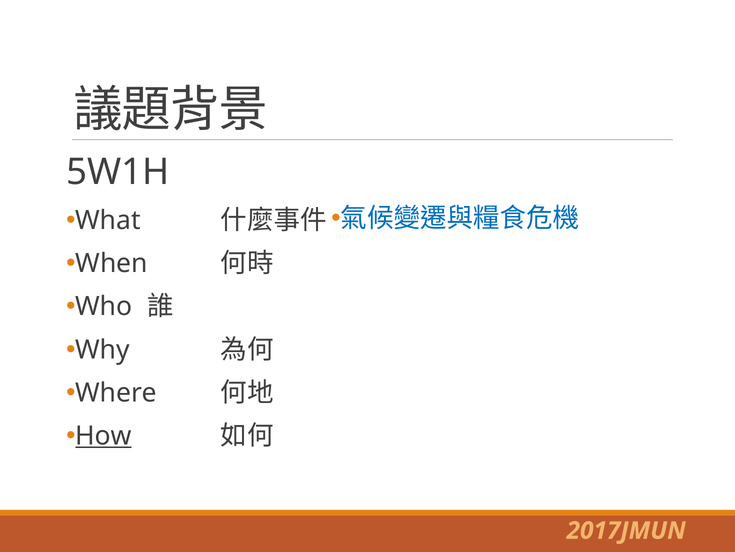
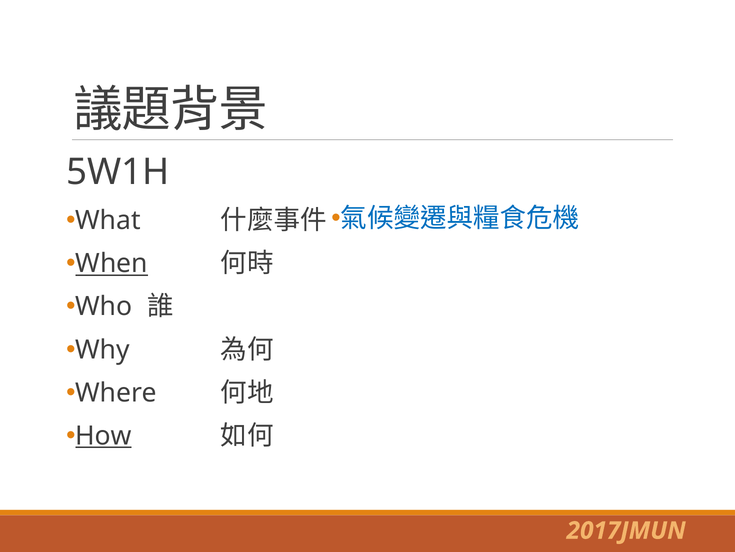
When underline: none -> present (112, 263)
